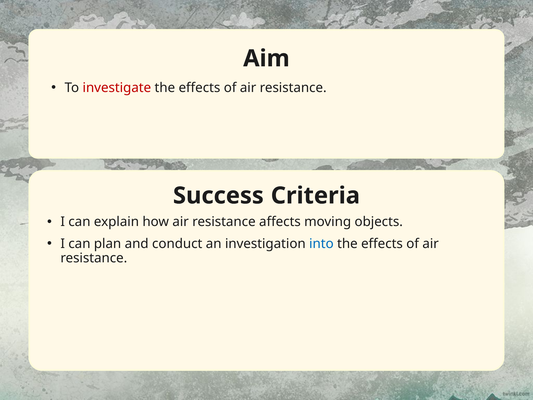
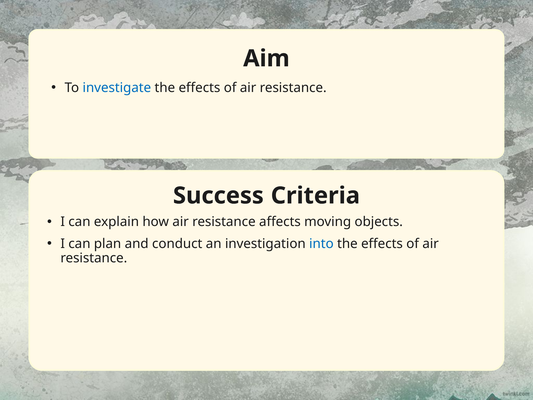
investigate colour: red -> blue (117, 88)
